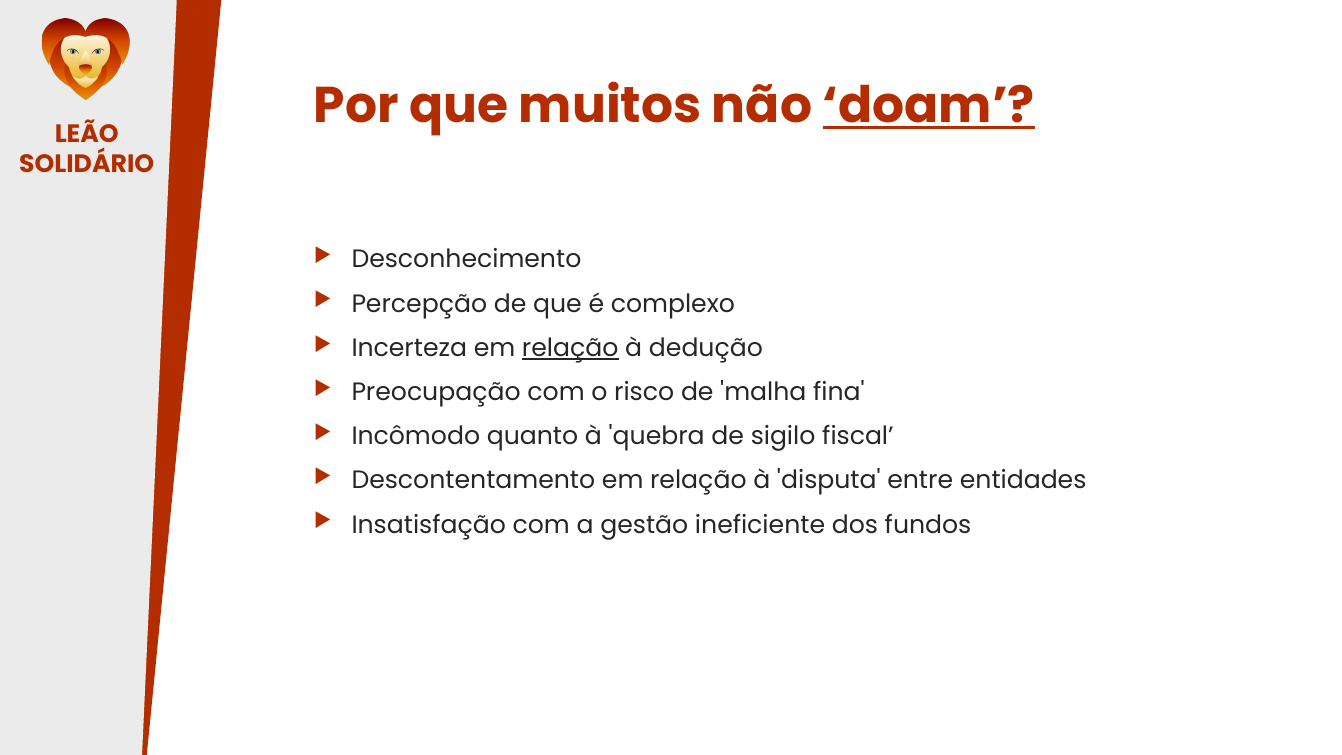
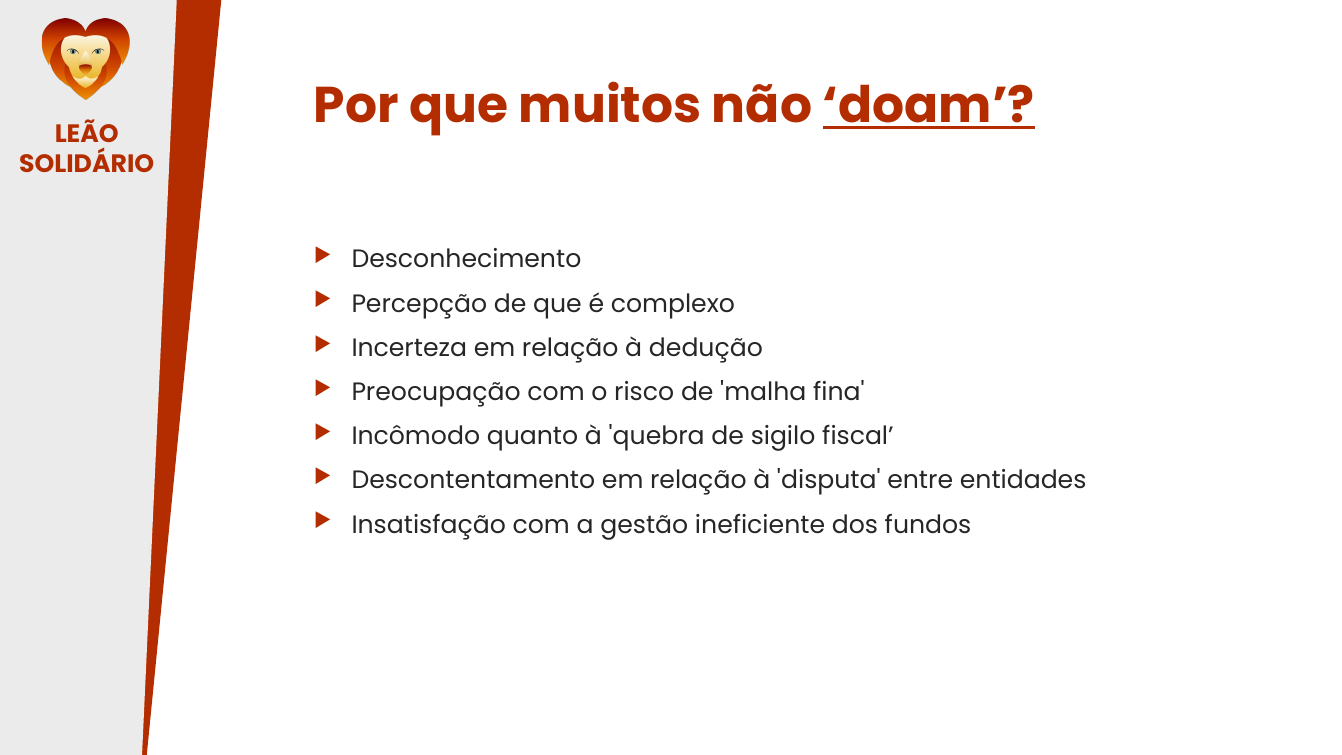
relação underline: present -> none (570, 348)
